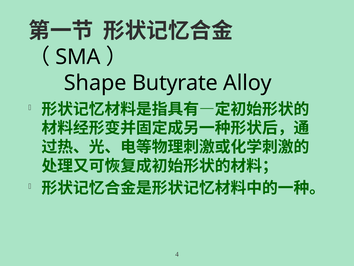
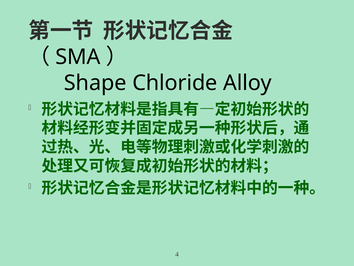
Butyrate: Butyrate -> Chloride (175, 83)
